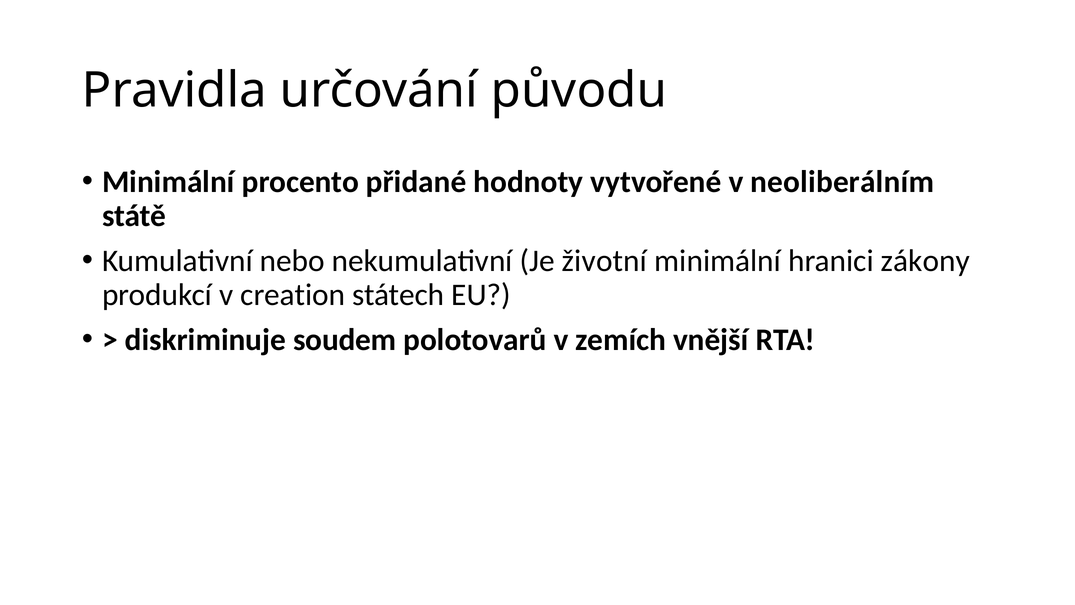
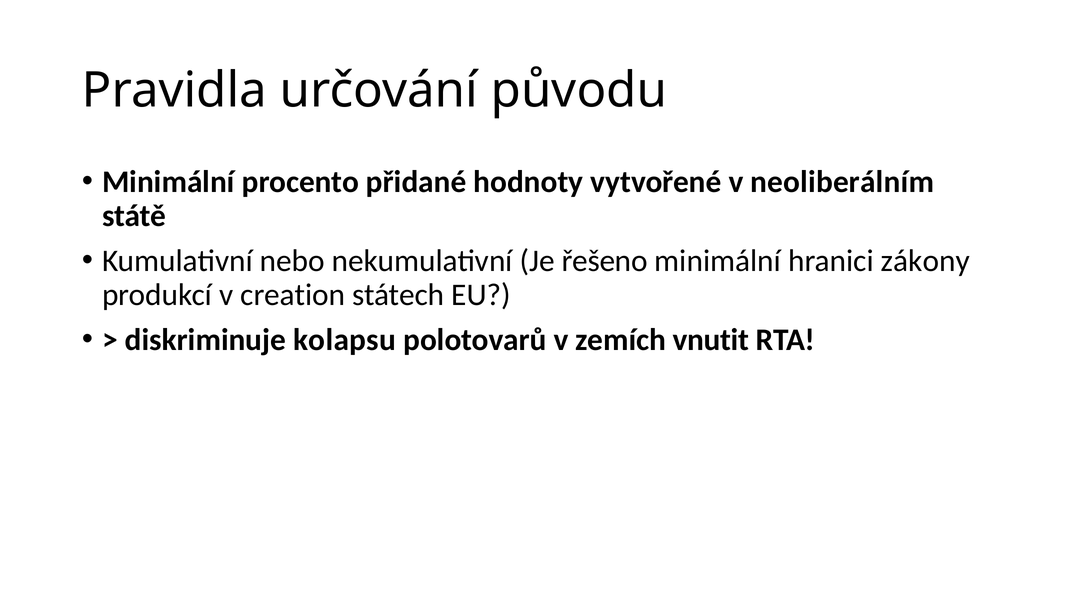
životní: životní -> řešeno (605, 261)
soudem: soudem -> kolapsu (345, 340)
vnější: vnější -> vnutit (711, 340)
